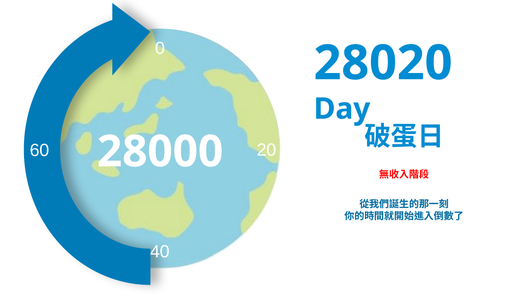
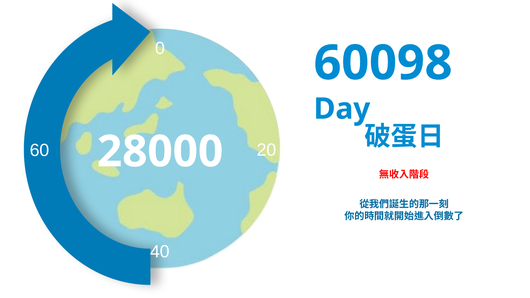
28020: 28020 -> 60098 (383, 63)
